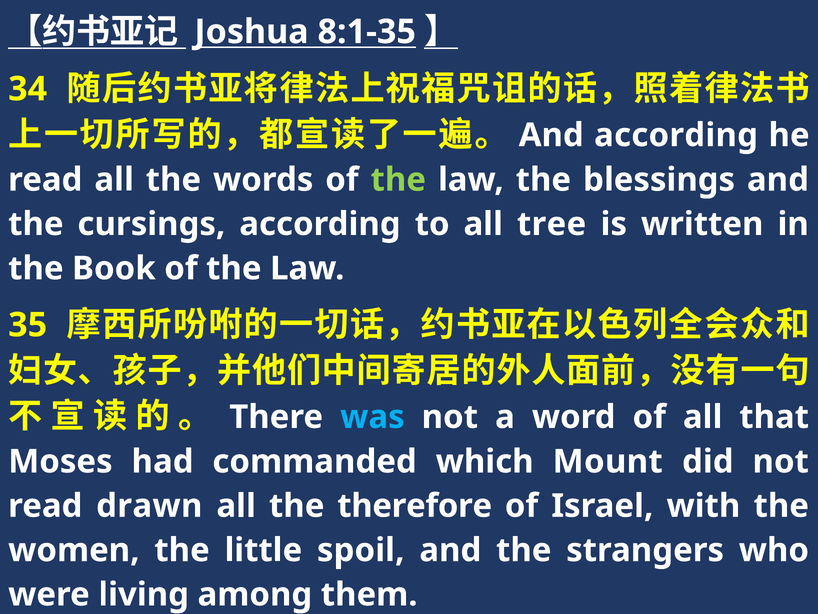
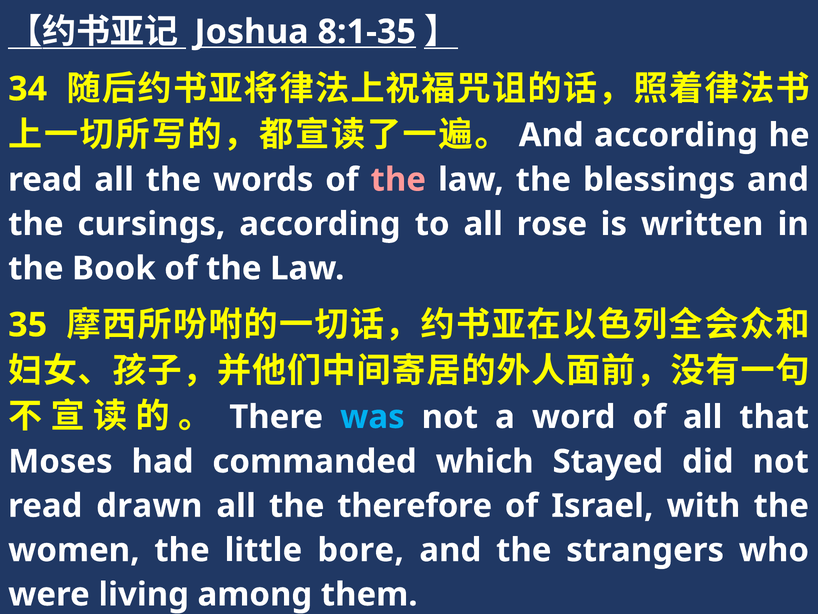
the colour: light green -> pink (398, 180)
tree: tree -> rose (552, 224)
Mount: Mount -> Stayed (608, 461)
spoil: spoil -> bore (361, 550)
